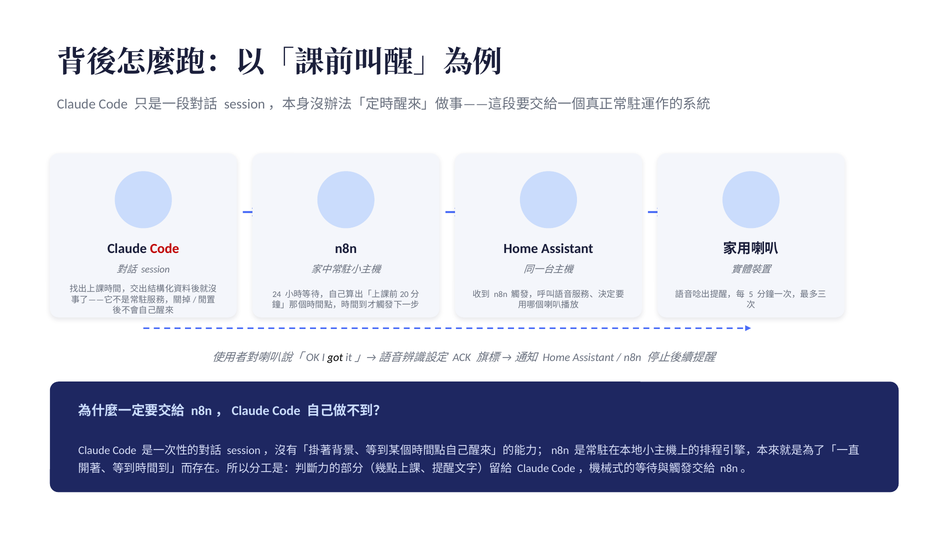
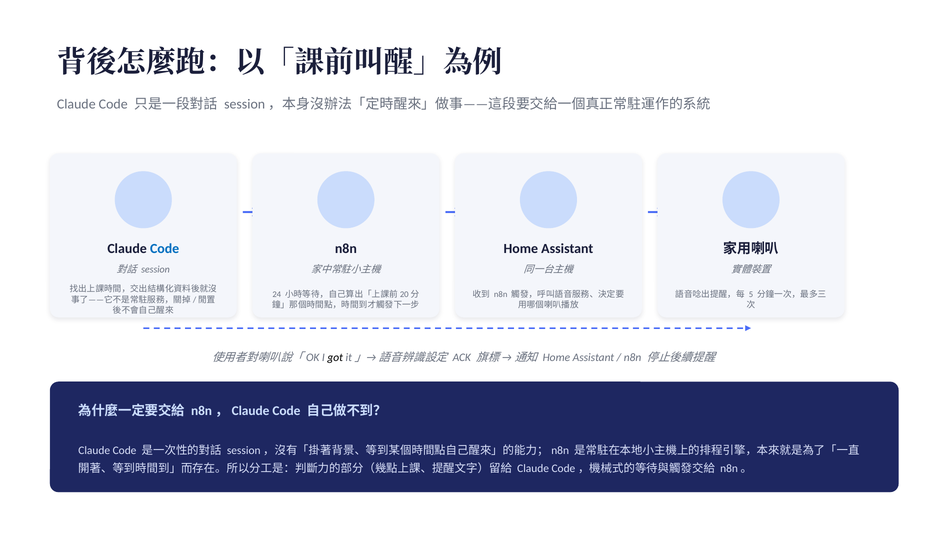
Code colour: red -> blue (165, 249)
